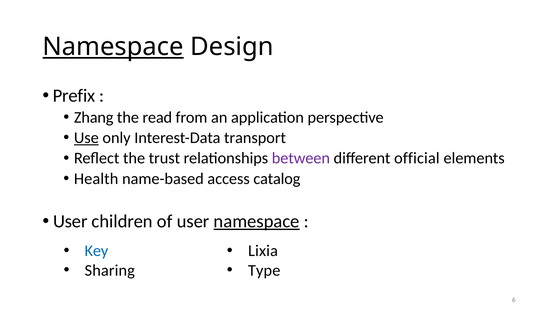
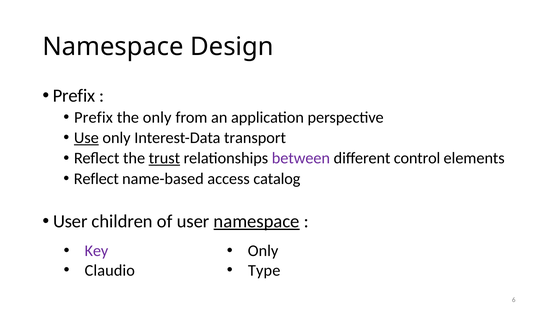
Namespace underline: present -> none (113, 47)
Zhang: Zhang -> Prefix (94, 117)
the read: read -> only (157, 117)
trust underline: none -> present (164, 158)
official: official -> control (417, 158)
Health: Health -> Reflect (96, 179)
Key colour: blue -> purple (96, 251)
Lixia: Lixia -> Only (263, 251)
Sharing: Sharing -> Claudio (110, 270)
